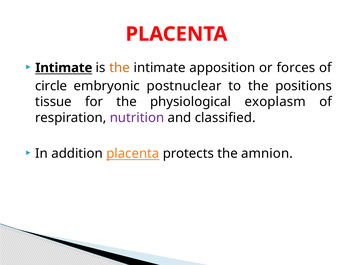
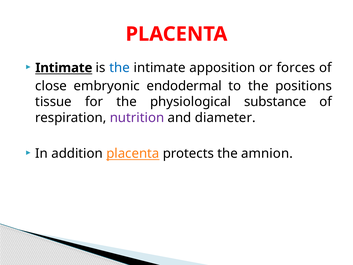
the colour: orange -> blue (120, 68)
circle: circle -> close (51, 86)
postnuclear: postnuclear -> endodermal (184, 86)
exoplasm: exoplasm -> substance (275, 102)
classified: classified -> diameter (225, 118)
